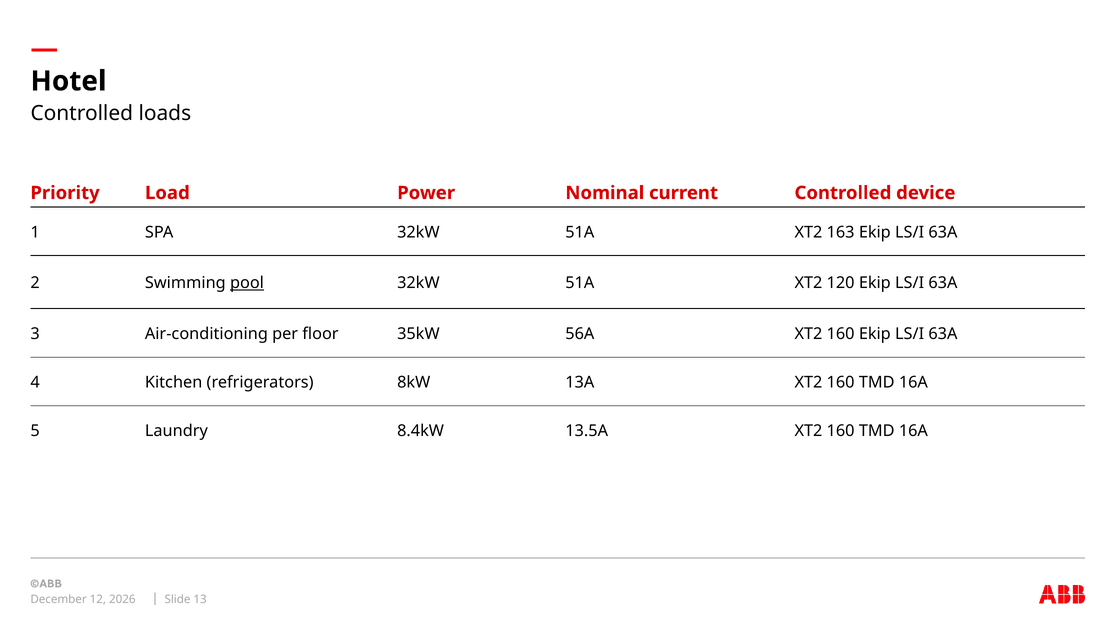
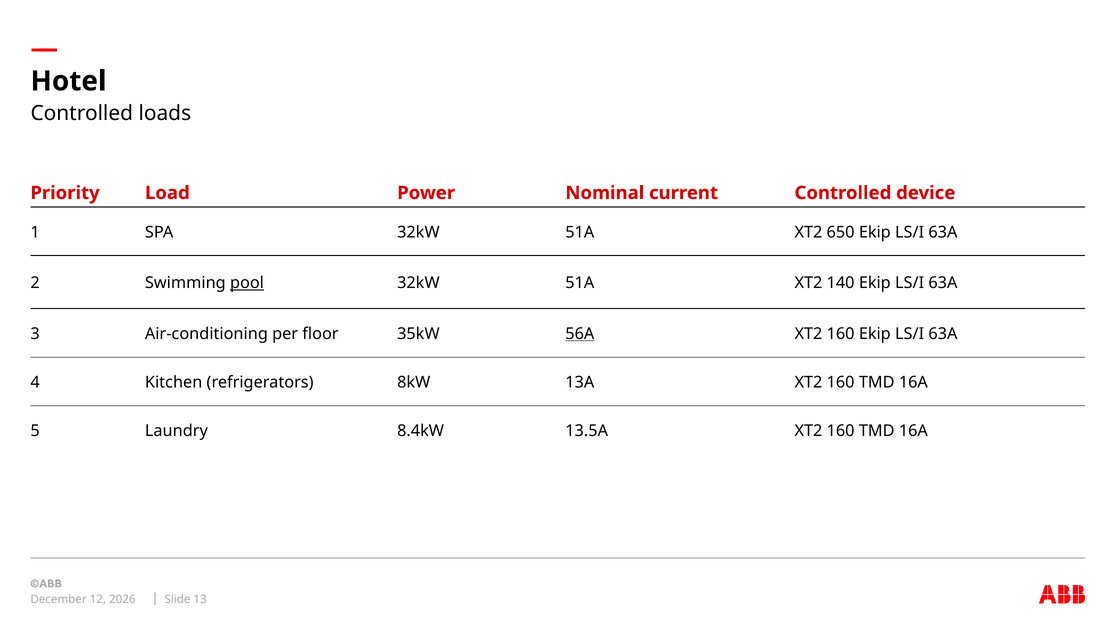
163: 163 -> 650 (841, 232)
120: 120 -> 140 (841, 283)
56A underline: none -> present (580, 334)
